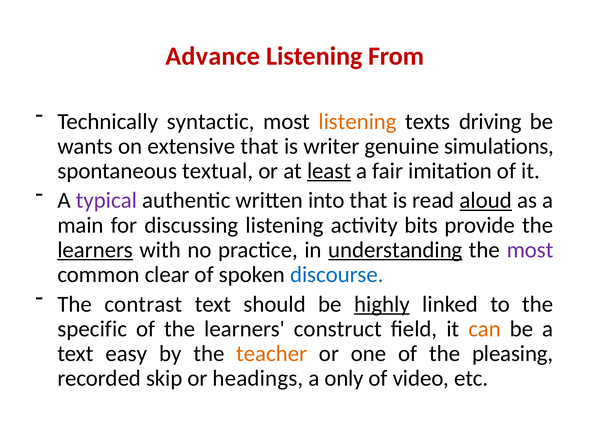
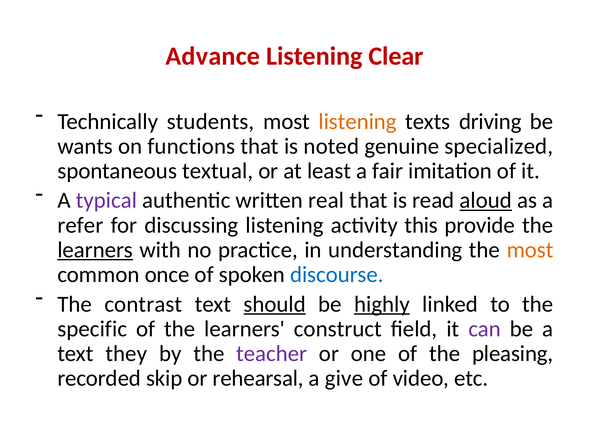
From: From -> Clear (396, 56)
syntactic: syntactic -> students (211, 121)
extensive: extensive -> functions (191, 146)
writer: writer -> noted (331, 146)
simulations: simulations -> specialized (499, 146)
least underline: present -> none (329, 171)
into: into -> real (326, 200)
main: main -> refer (80, 225)
bits: bits -> this (421, 225)
understanding underline: present -> none (395, 250)
most colour: purple -> orange (530, 250)
clear: clear -> once (167, 275)
should underline: none -> present (275, 304)
can colour: orange -> purple (485, 329)
easy: easy -> they (126, 353)
teacher colour: orange -> purple (272, 353)
headings: headings -> rehearsal (258, 378)
only: only -> give (344, 378)
